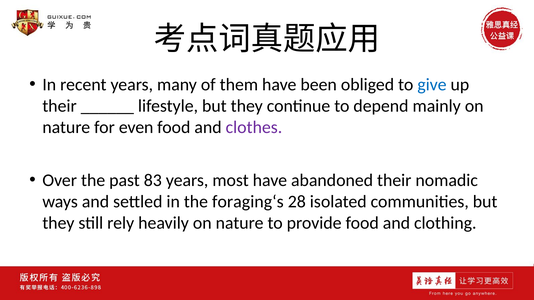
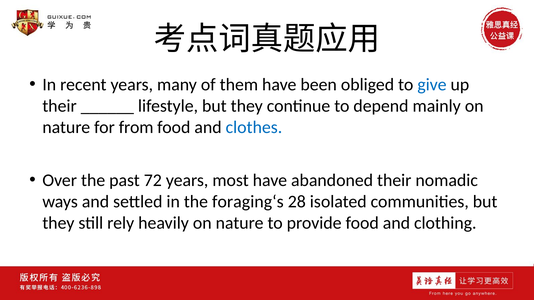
even: even -> from (136, 127)
clothes colour: purple -> blue (254, 127)
83: 83 -> 72 (153, 180)
